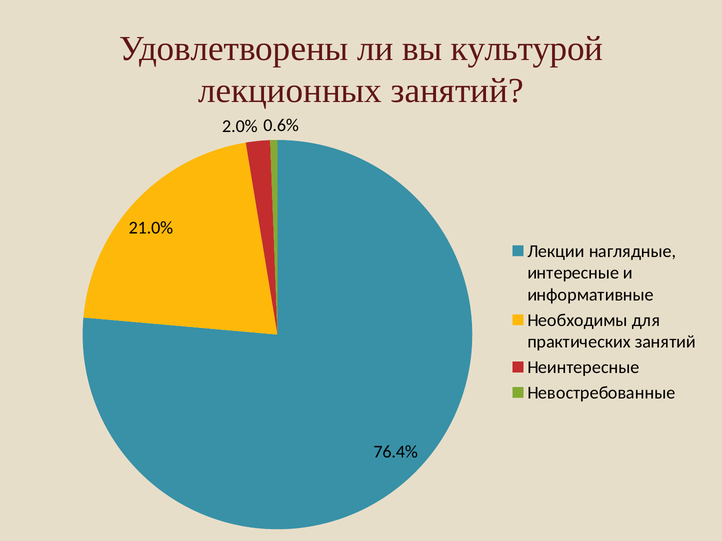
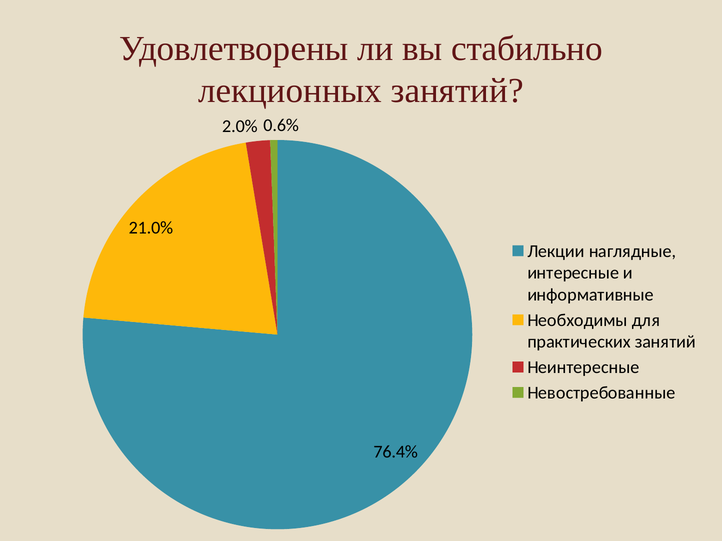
культурой: культурой -> стабильно (527, 49)
